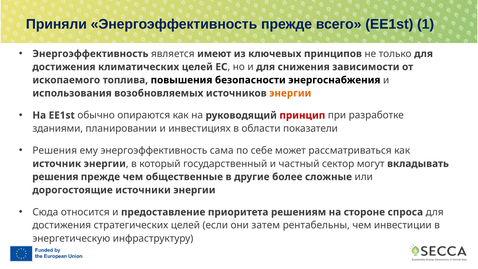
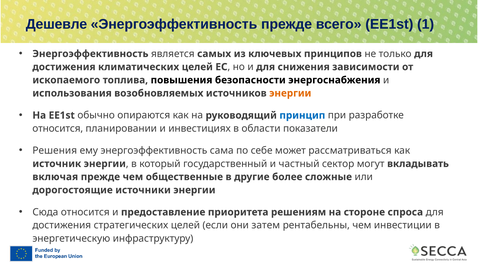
Приняли: Приняли -> Дешевле (56, 24)
имеют: имеют -> самых (214, 54)
принцип colour: red -> blue (302, 115)
зданиями: зданиями -> относится (58, 128)
решения: решения -> включая (55, 177)
